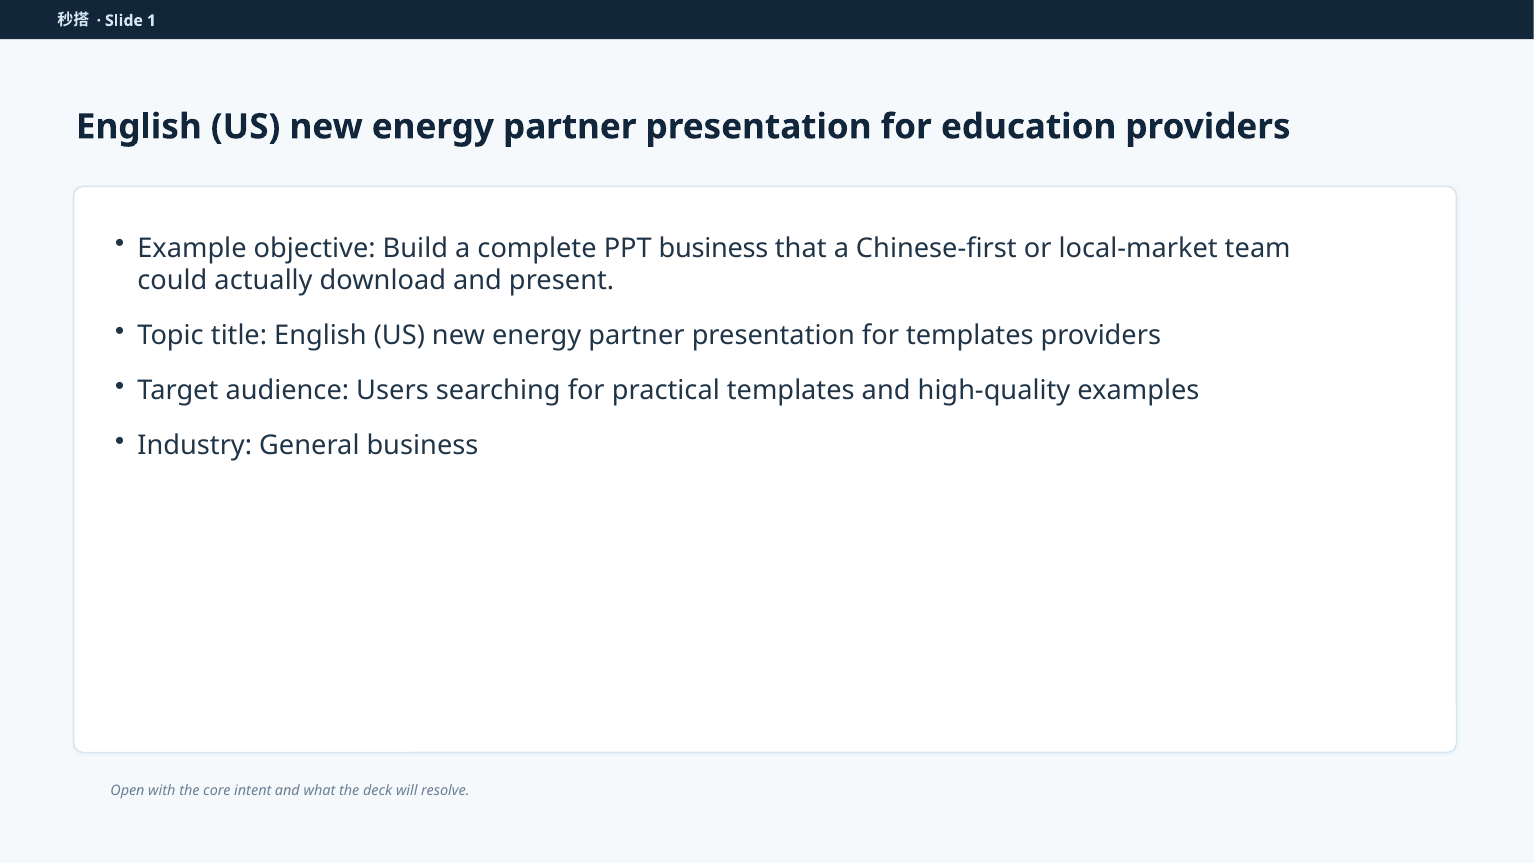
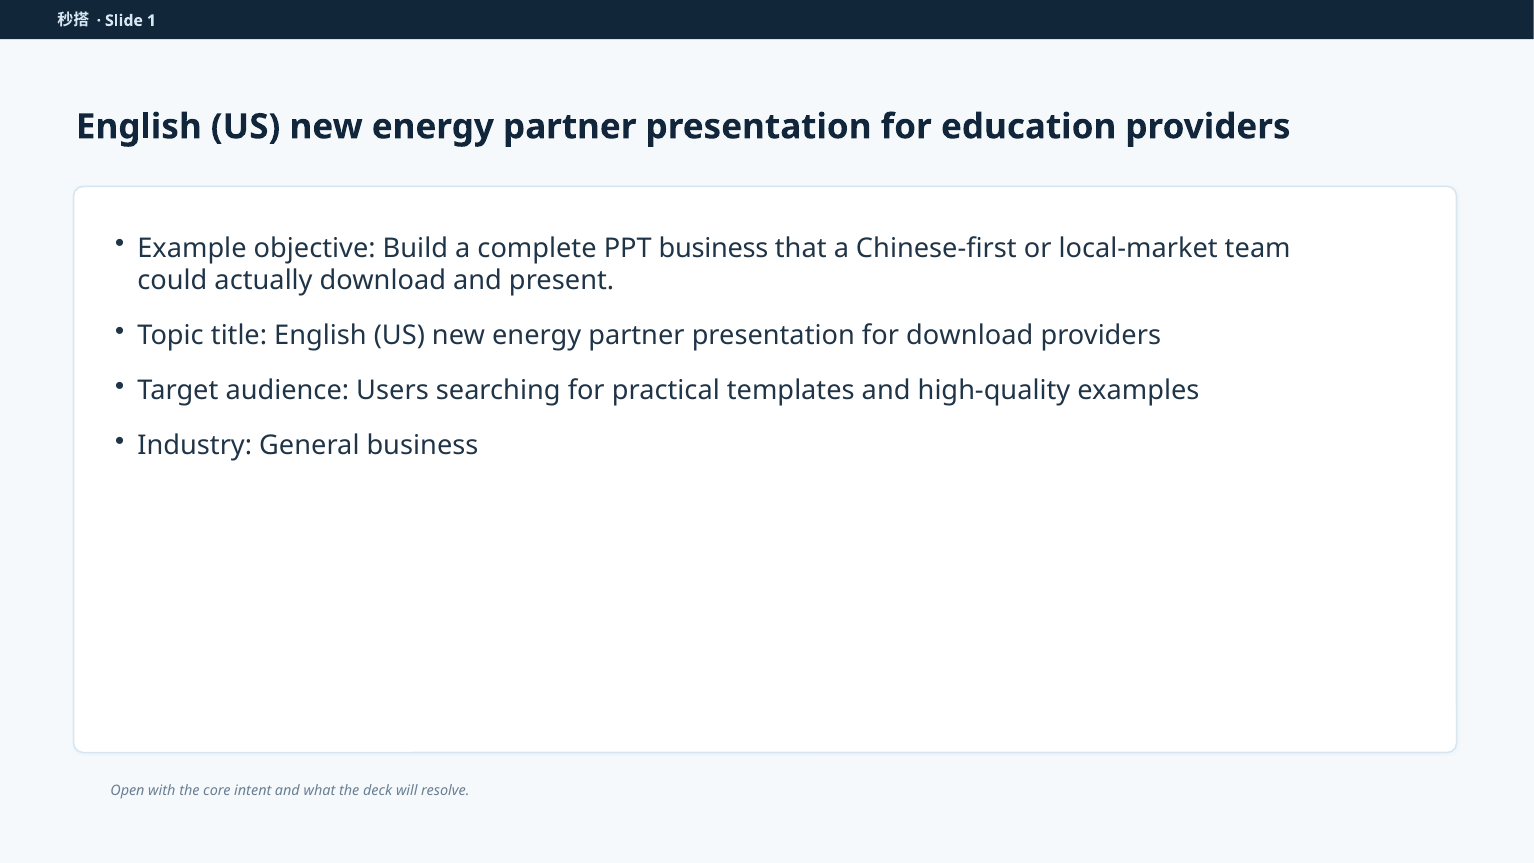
for templates: templates -> download (970, 336)
